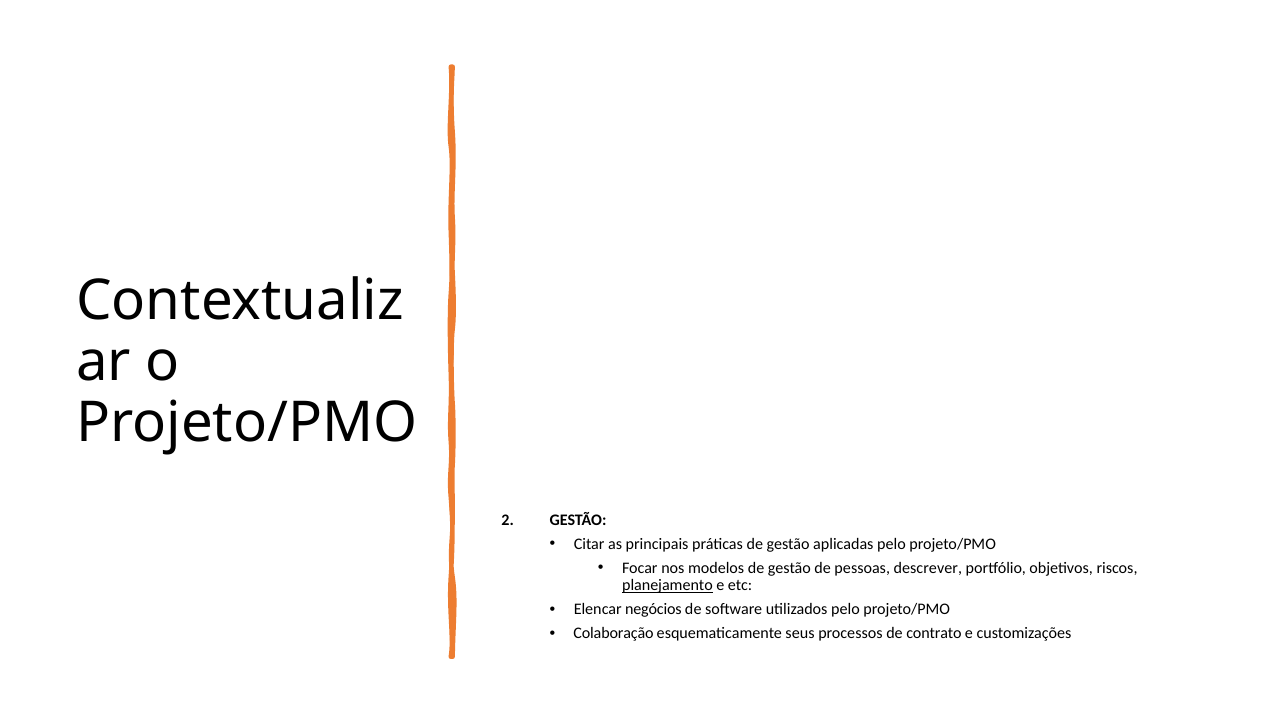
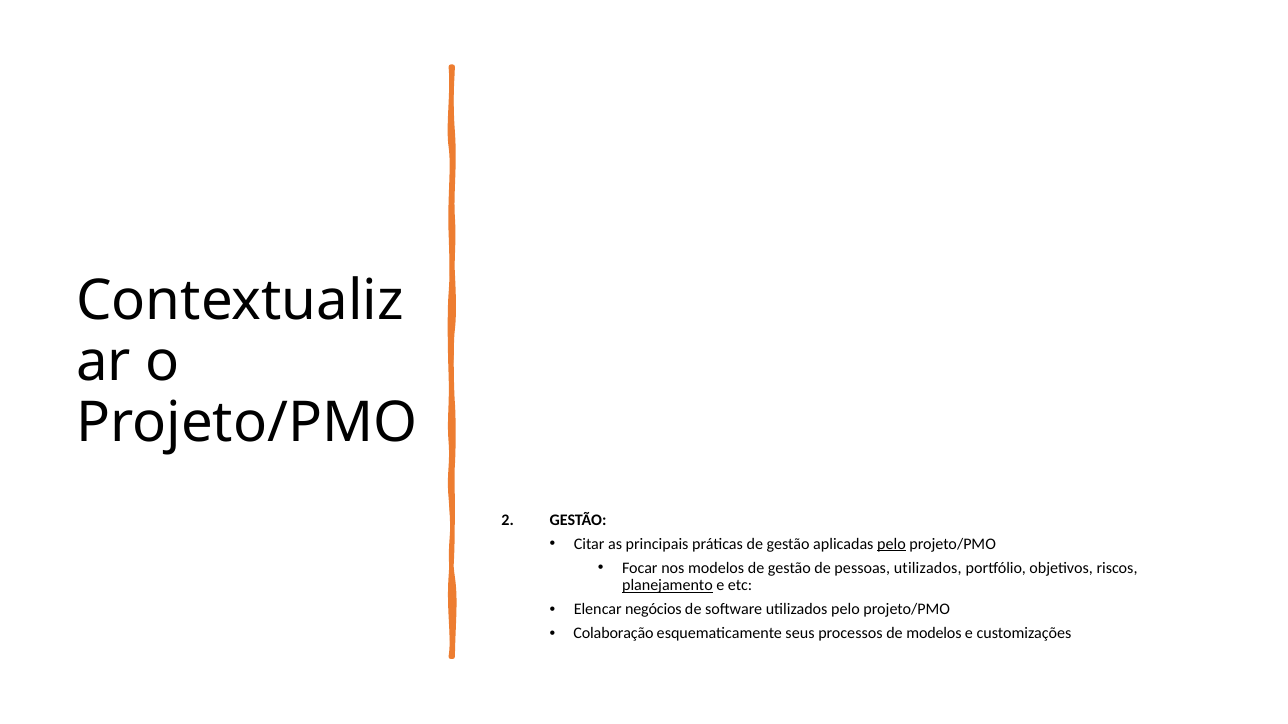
pelo underline: none -> present (891, 544)
pessoas descrever: descrever -> utilizados (928, 569)
de contrato: contrato -> modelos (934, 634)
